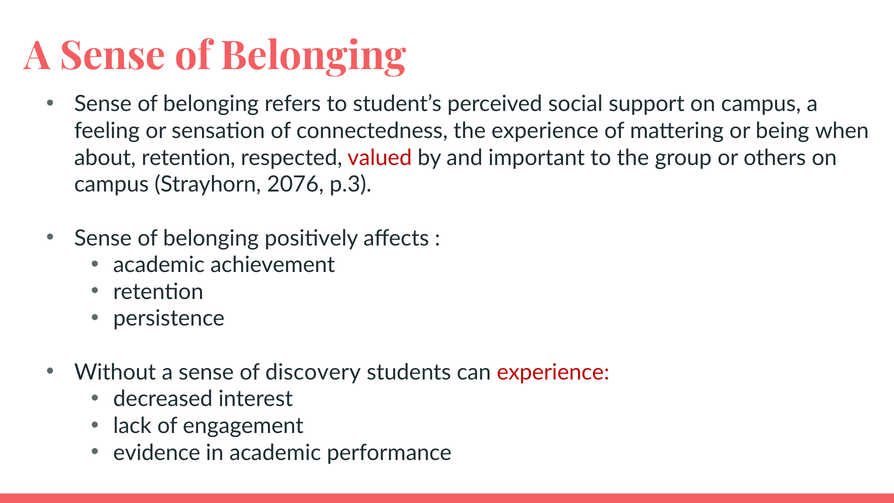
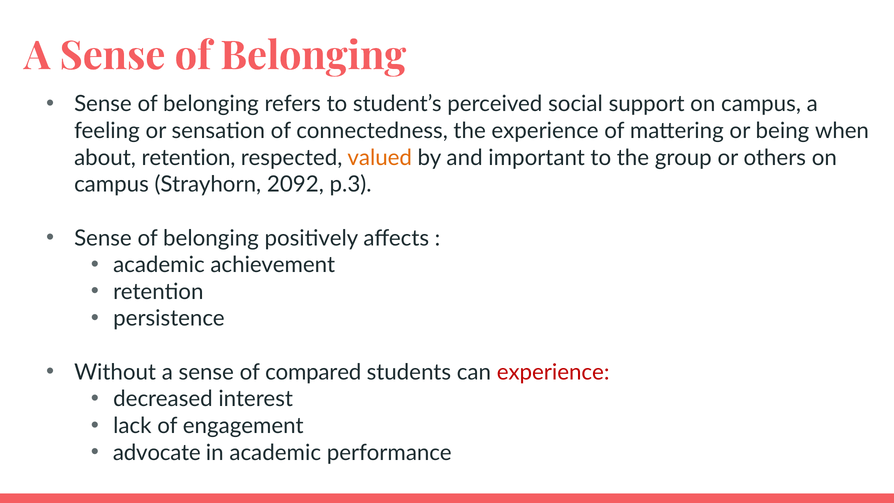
valued colour: red -> orange (380, 158)
2076: 2076 -> 2092 (295, 184)
discovery: discovery -> compared (313, 372)
evidence: evidence -> advocate (157, 453)
